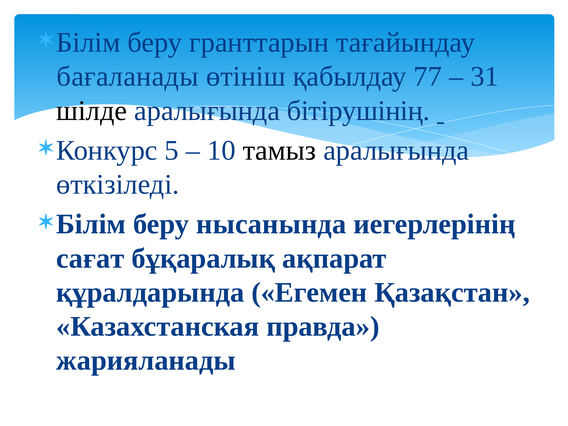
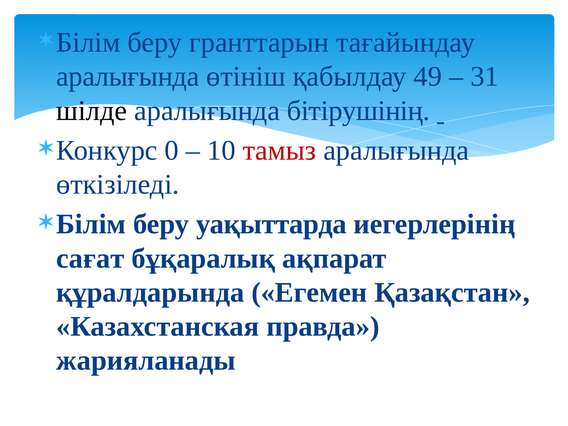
бағаланады: бағаланады -> аралығында (128, 77)
77: 77 -> 49 (428, 77)
5: 5 -> 0 (172, 150)
тамыз colour: black -> red (279, 150)
нысанында: нысанында -> уақыттарда (271, 224)
